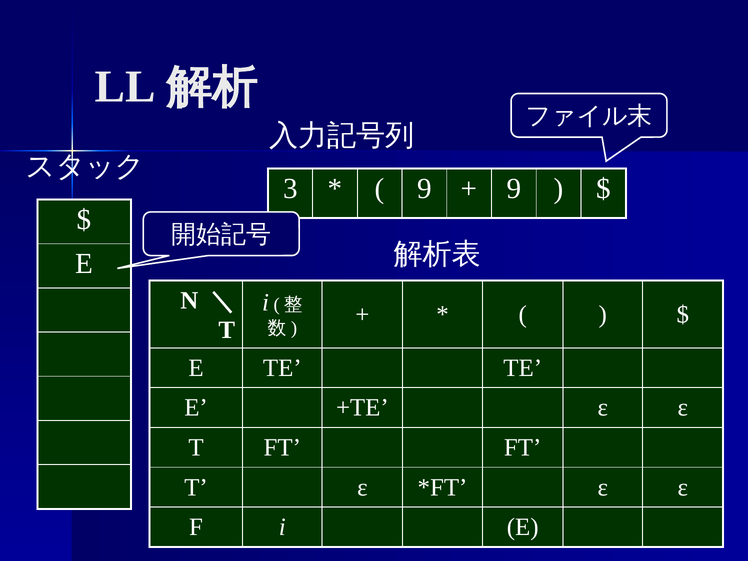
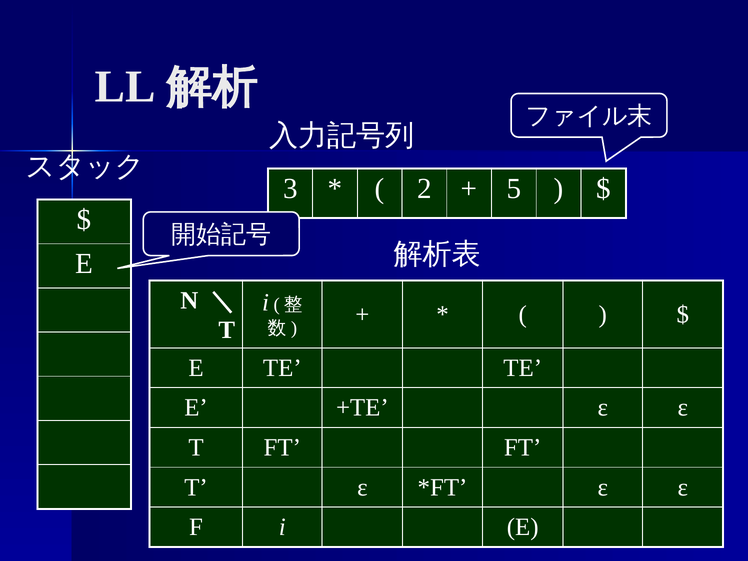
9: 9 -> 2 (424, 188)
9: 9 -> 5 (514, 188)
